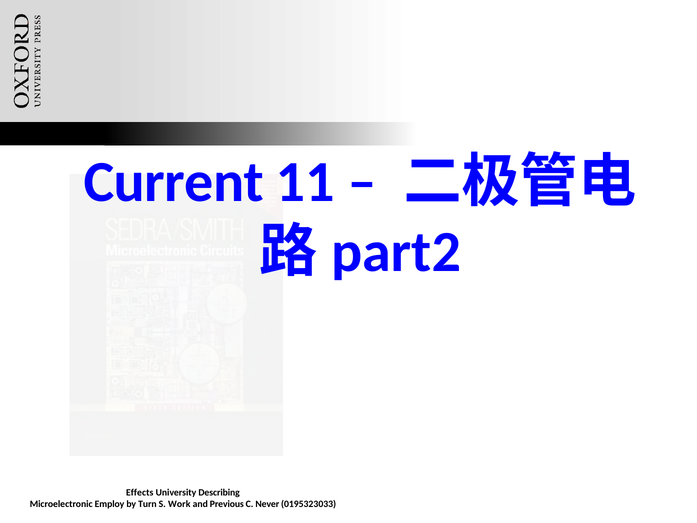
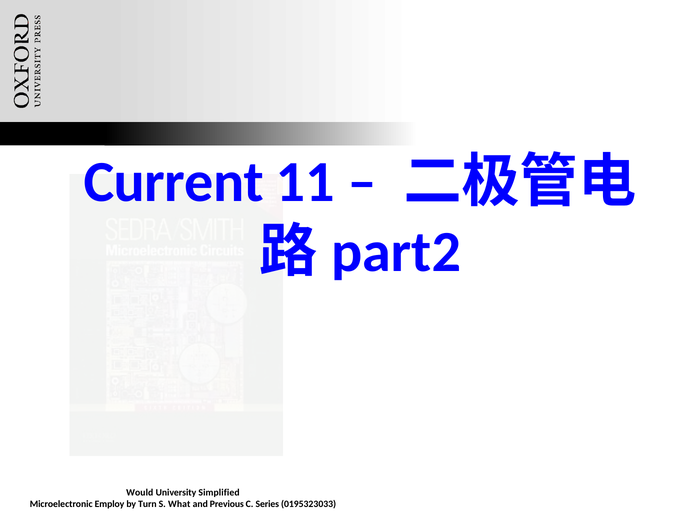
Effects: Effects -> Would (140, 492)
Describing: Describing -> Simplified (219, 492)
Work: Work -> What (179, 504)
Never: Never -> Series (267, 504)
